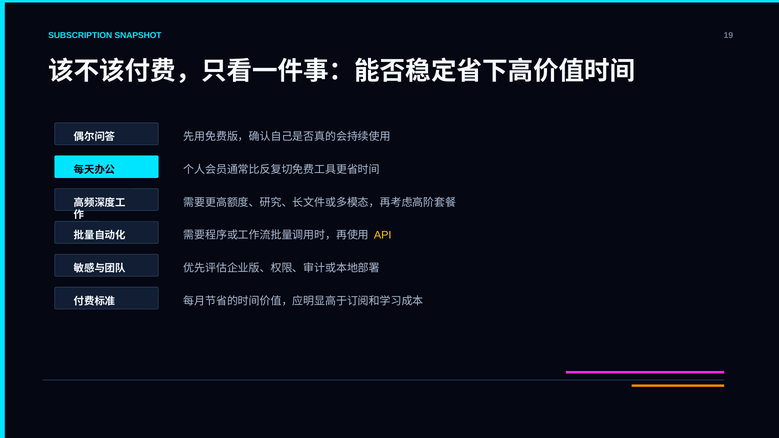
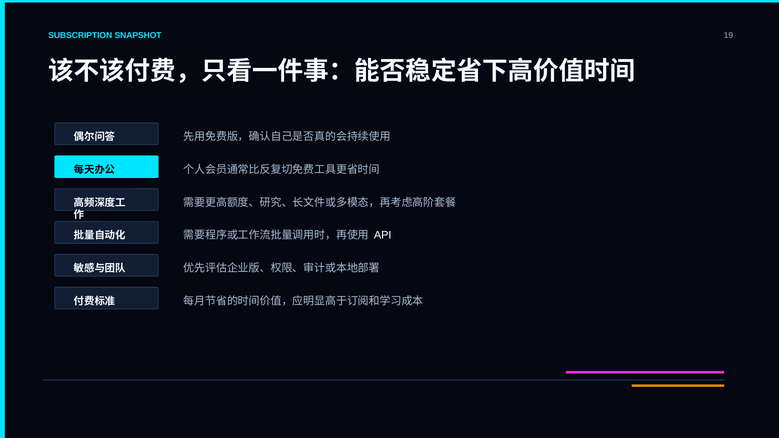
API colour: yellow -> white (383, 235)
